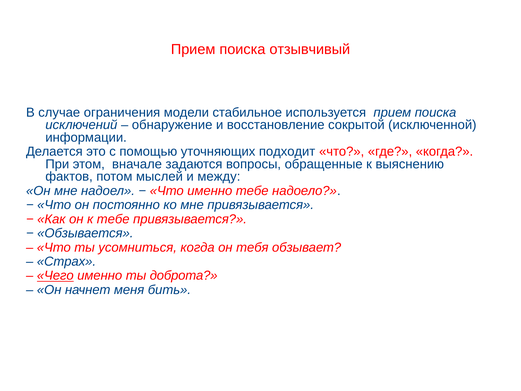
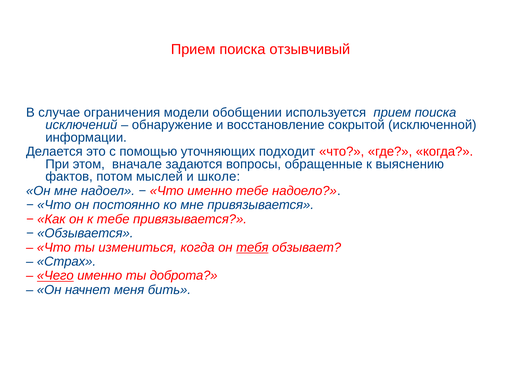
стабильное: стабильное -> обобщении (247, 112)
между: между -> школе (219, 177)
усомниться: усомниться -> измениться (138, 247)
тебя underline: none -> present (252, 247)
